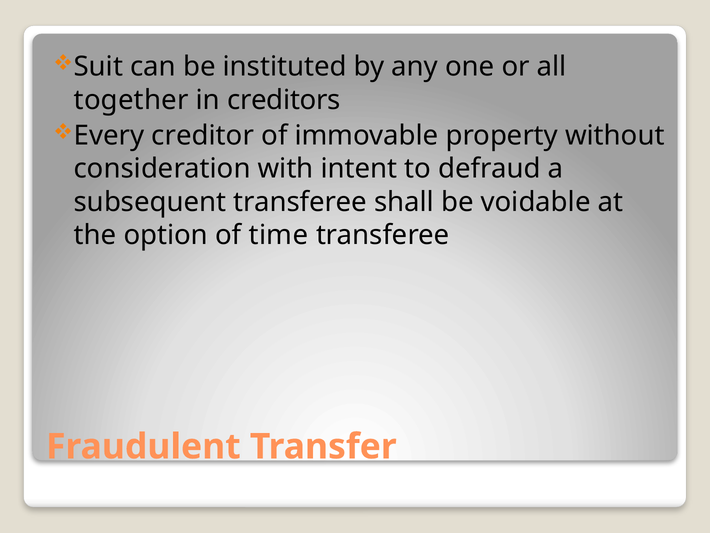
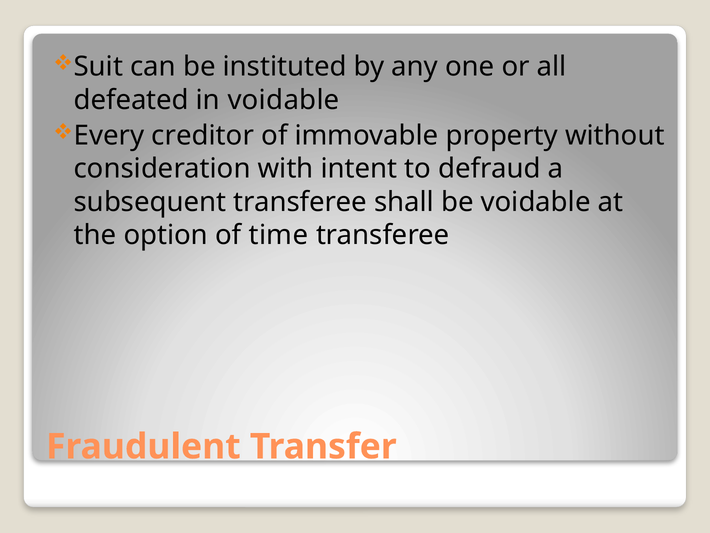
together: together -> defeated (131, 100)
in creditors: creditors -> voidable (284, 100)
